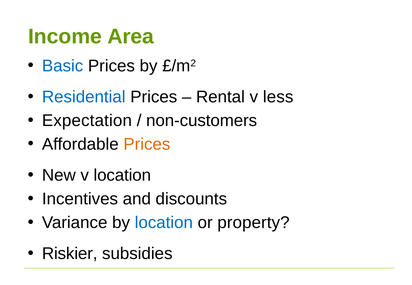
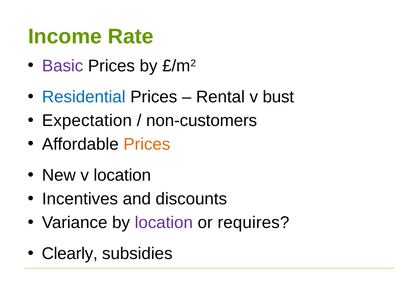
Area: Area -> Rate (131, 37)
Basic colour: blue -> purple (63, 66)
less: less -> bust (278, 97)
location colour: blue -> purple (164, 223)
property: property -> requires (253, 223)
Riskier: Riskier -> Clearly (70, 254)
